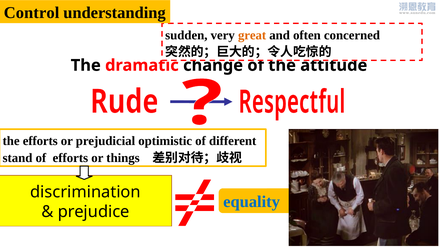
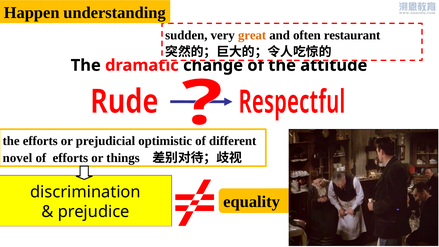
Control: Control -> Happen (32, 13)
concerned: concerned -> restaurant (352, 35)
stand: stand -> novel (17, 158)
equality colour: blue -> black (252, 202)
